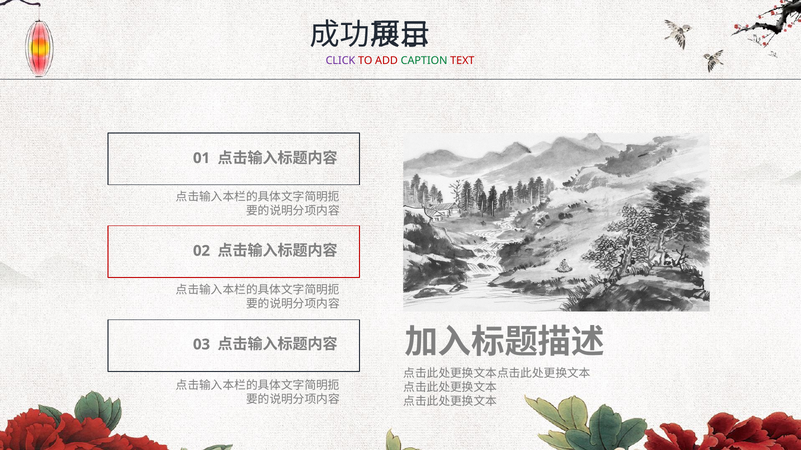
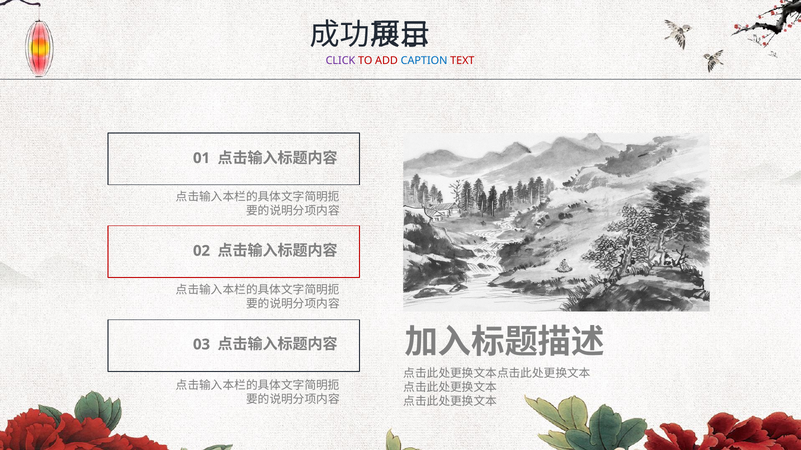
CAPTION colour: green -> blue (424, 61)
